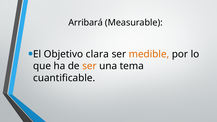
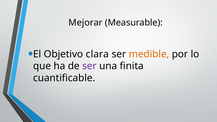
Arribará: Arribará -> Mejorar (86, 23)
ser colour: orange -> purple (89, 66)
tema: tema -> finita (132, 66)
